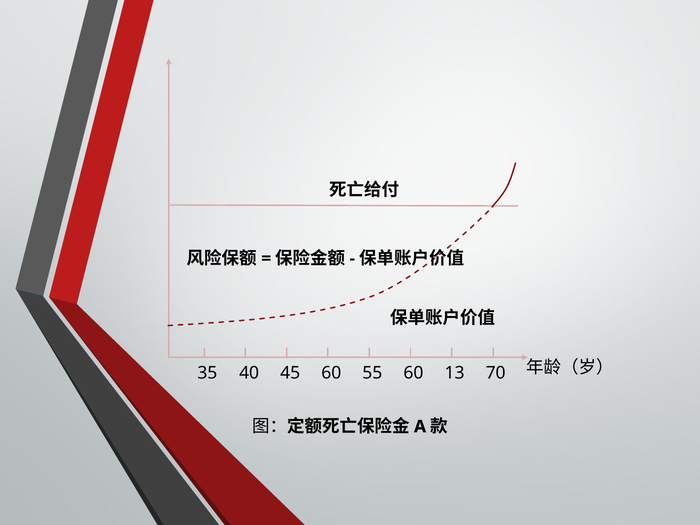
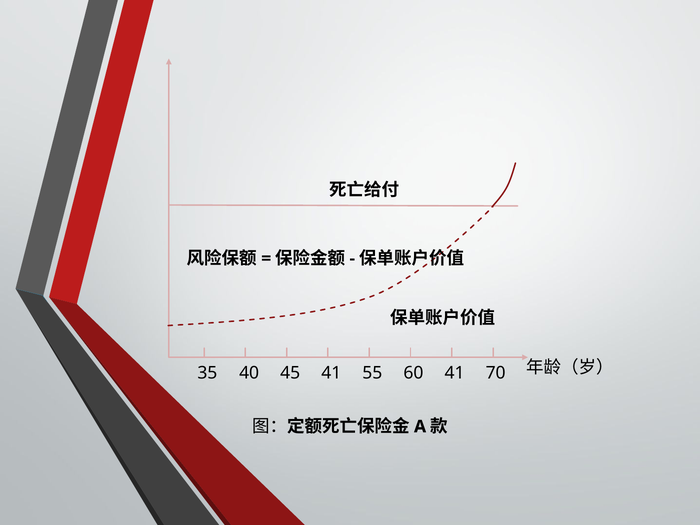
45 60: 60 -> 41 (331, 373)
60 13: 13 -> 41 (455, 373)
